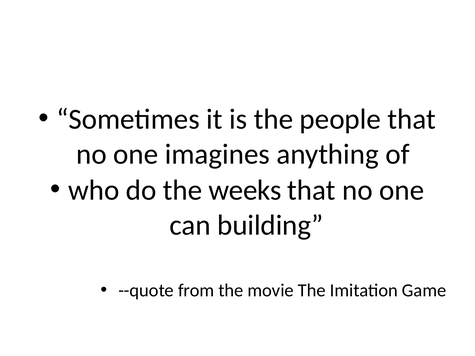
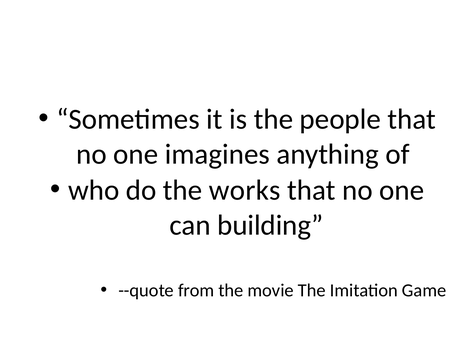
weeks: weeks -> works (245, 190)
